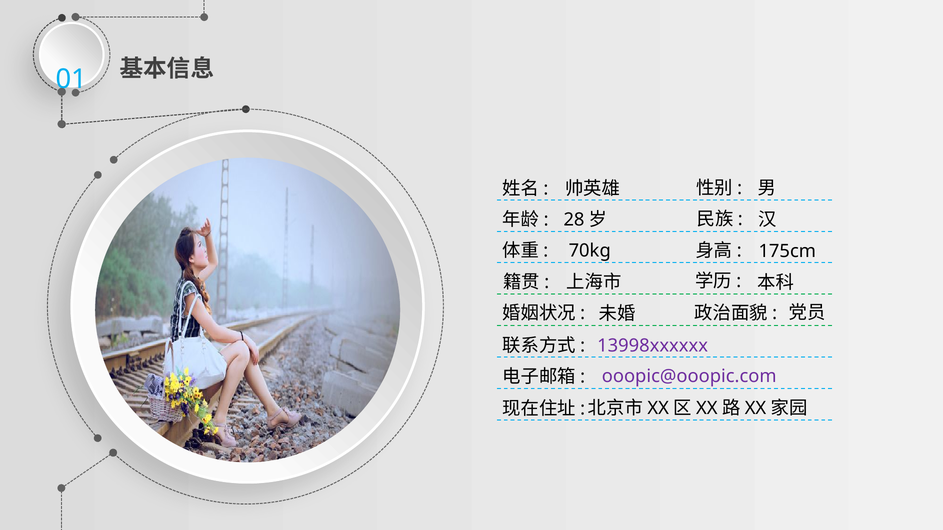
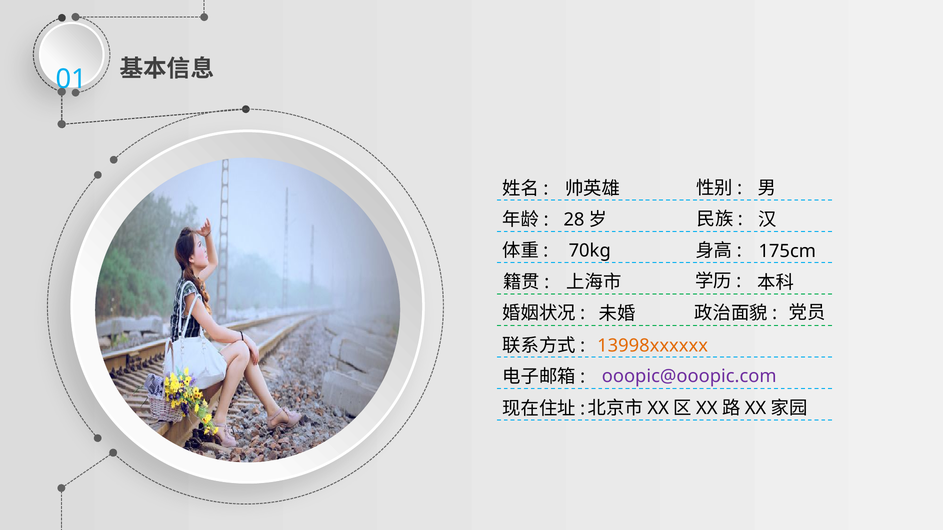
13998xxxxxx colour: purple -> orange (653, 346)
